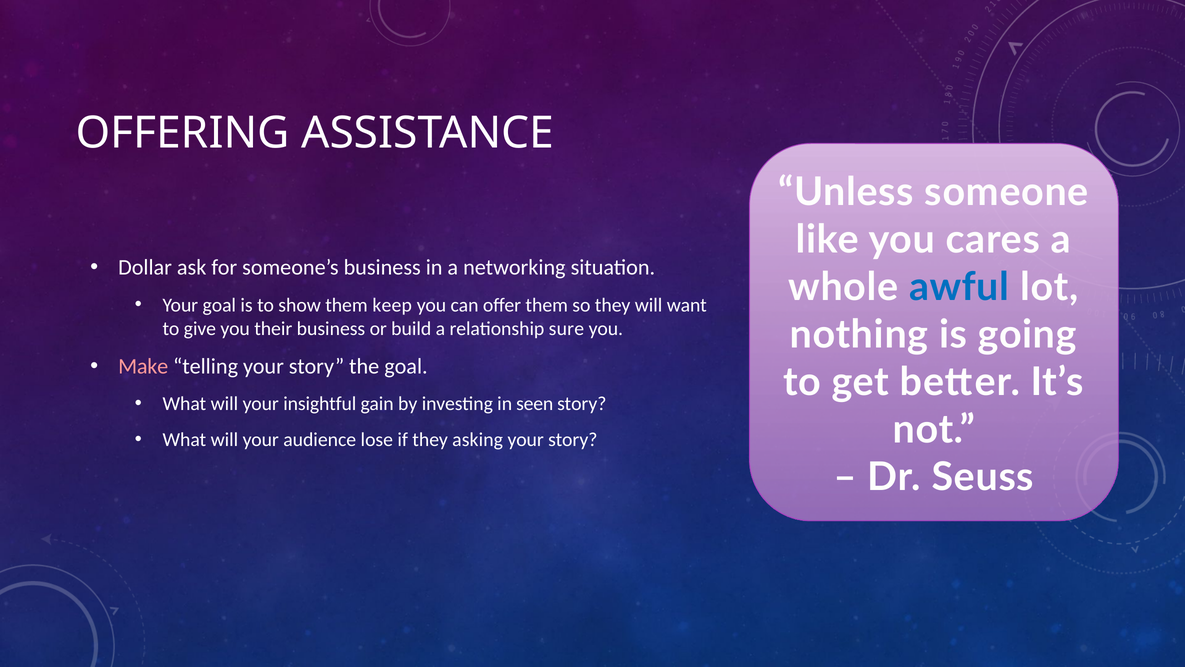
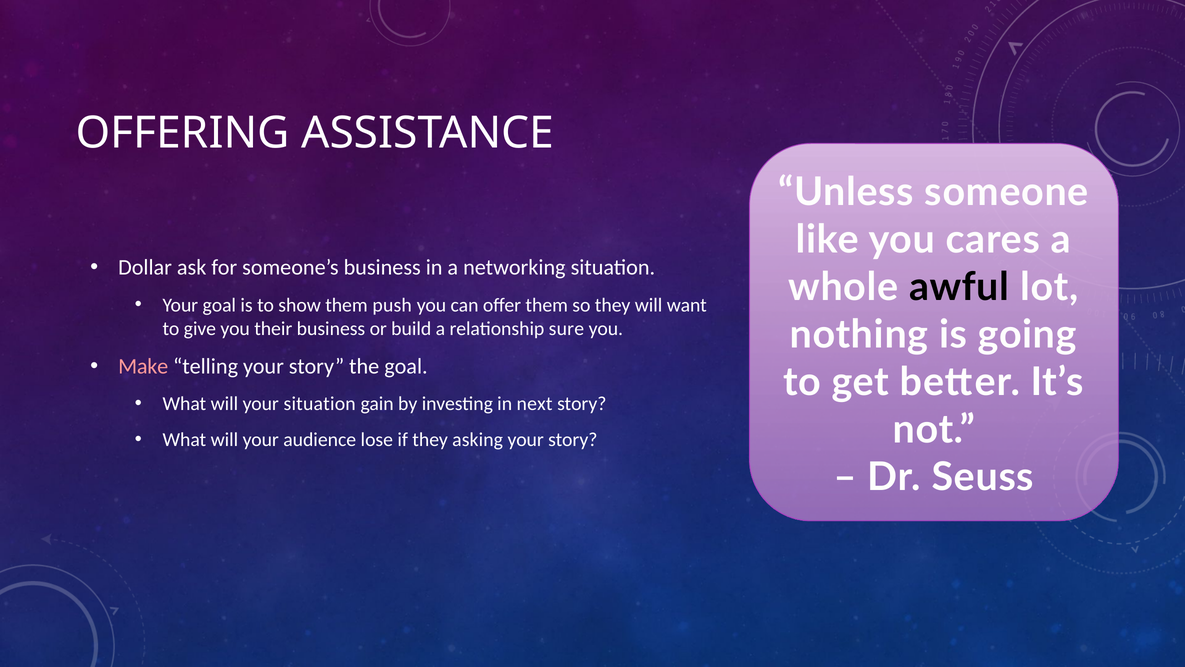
awful colour: blue -> black (959, 287)
keep: keep -> push (392, 305)
your insightful: insightful -> situation (320, 404)
seen: seen -> next (535, 404)
